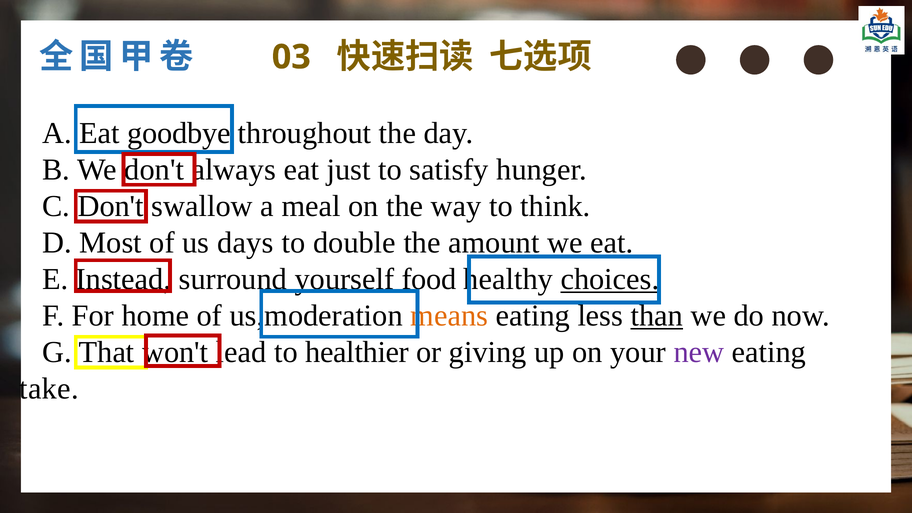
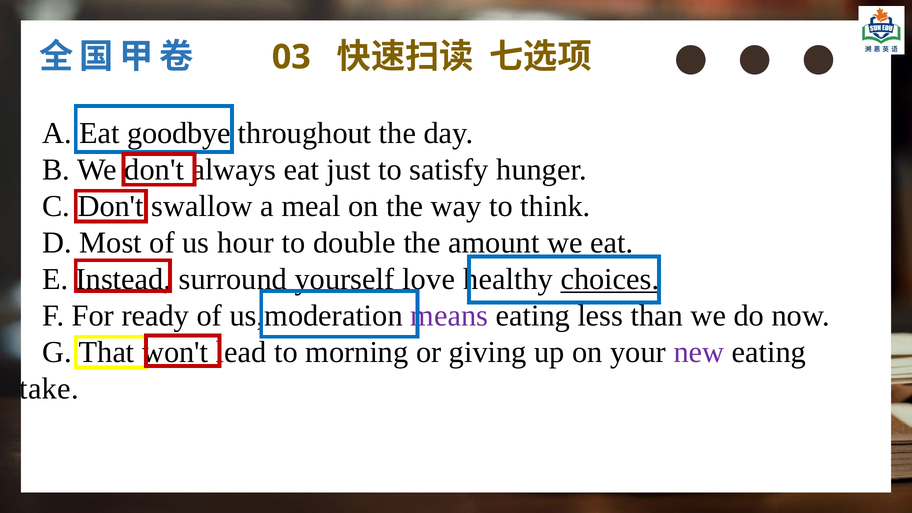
days: days -> hour (245, 243)
food: food -> love (429, 279)
home: home -> ready (155, 316)
means colour: orange -> purple (449, 316)
than underline: present -> none (657, 316)
healthier: healthier -> morning (357, 352)
